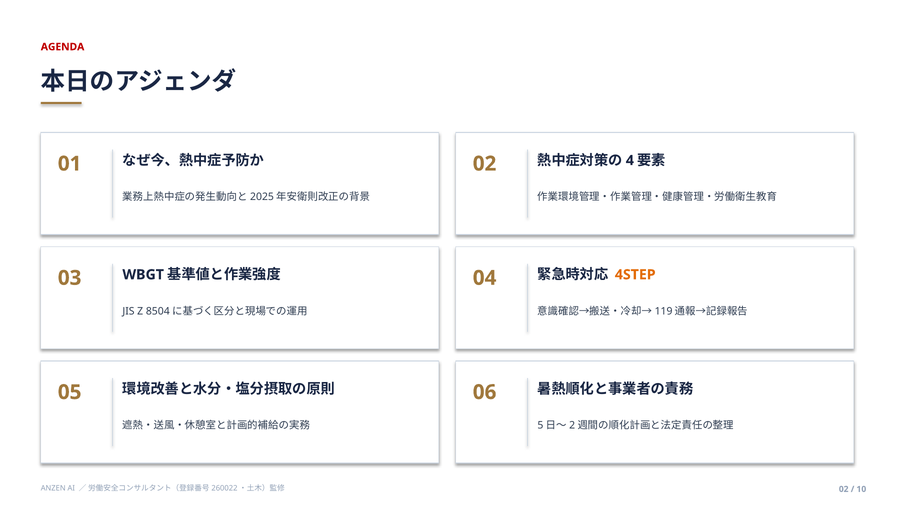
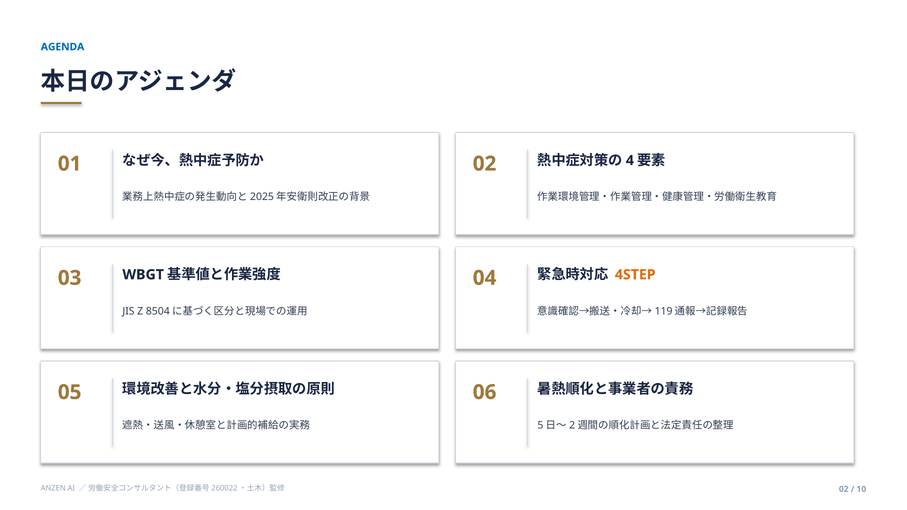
AGENDA colour: red -> blue (63, 47)
